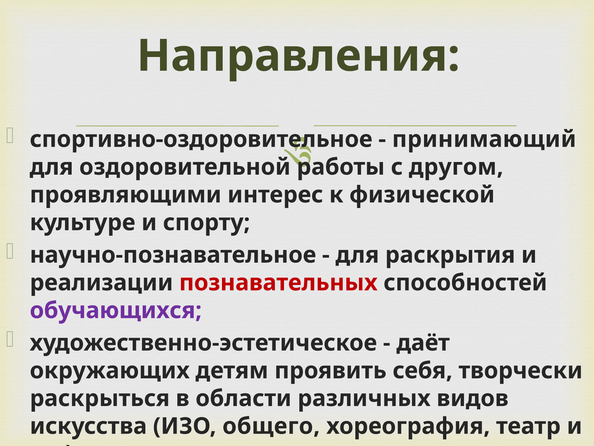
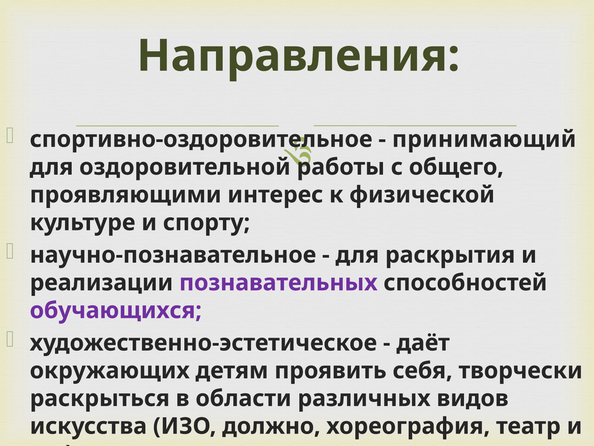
другом: другом -> общего (456, 167)
познавательных colour: red -> purple (278, 282)
общего: общего -> должно (271, 426)
